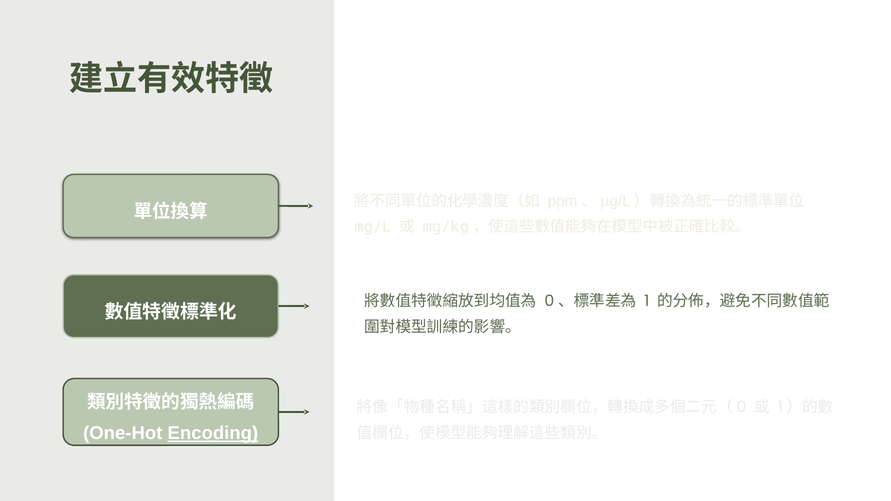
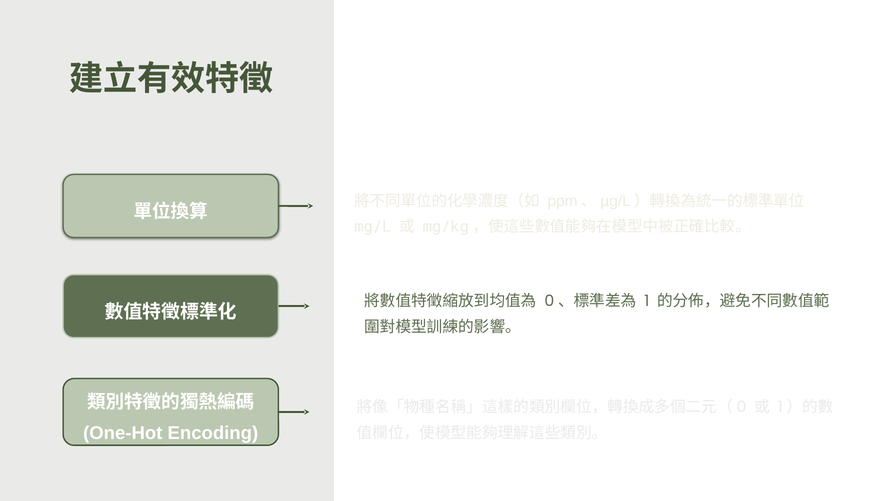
Encoding underline: present -> none (213, 433)
